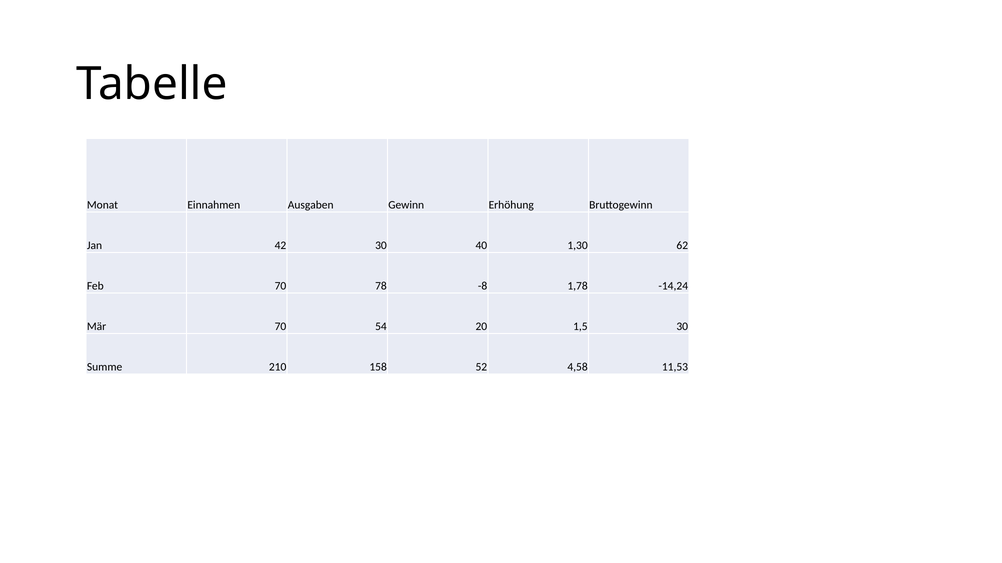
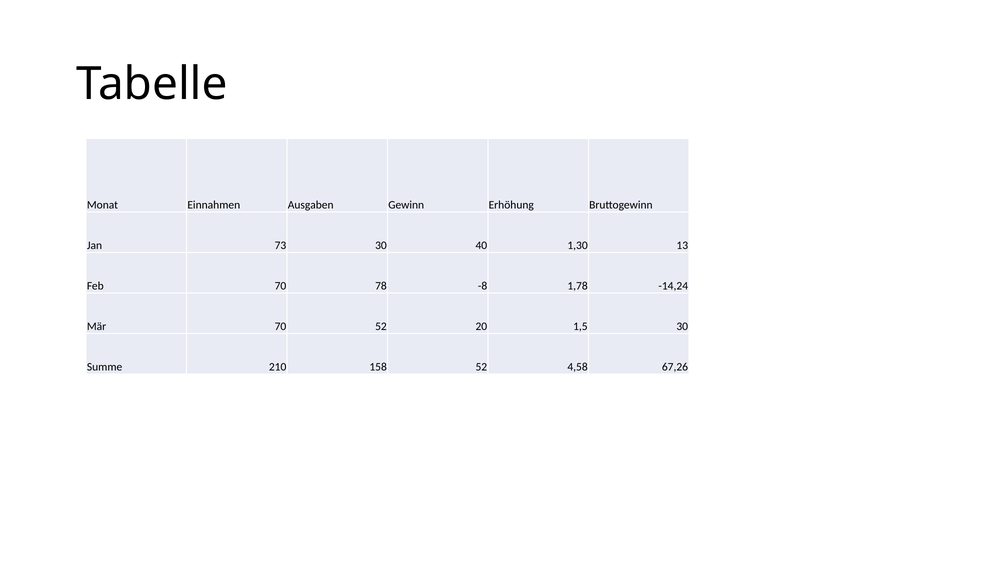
42: 42 -> 73 (280, 246)
62: 62 -> 13 (682, 246)
70 54: 54 -> 52 (381, 327)
11,53: 11,53 -> 67,26 (675, 367)
